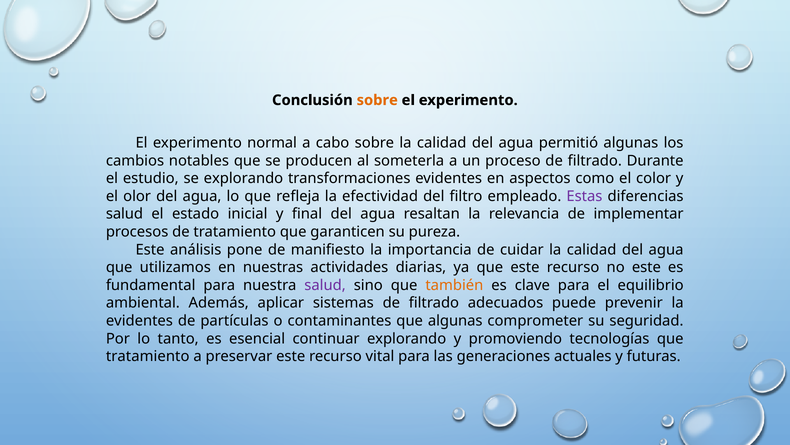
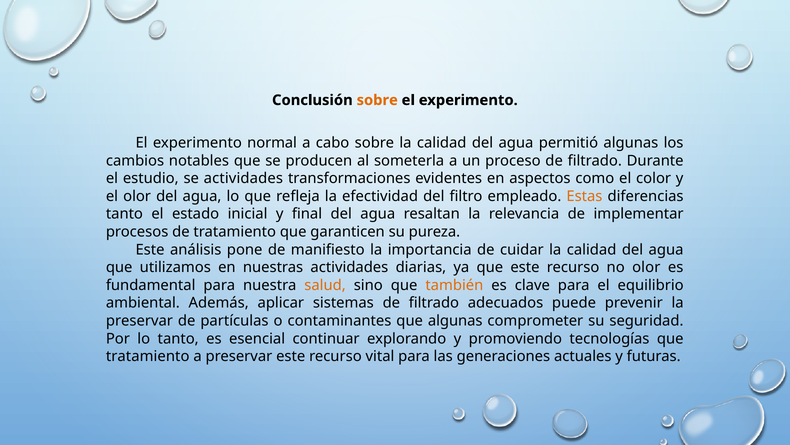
se explorando: explorando -> actividades (243, 178)
Estas colour: purple -> orange (584, 196)
salud: salud -> tanto (124, 214)
no este: este -> olor (646, 267)
salud colour: purple -> orange (325, 285)
evidentes: evidentes -> preservar (139, 320)
